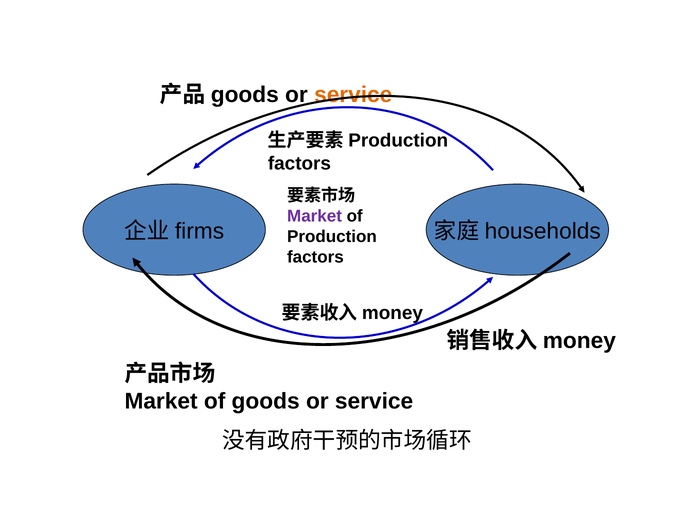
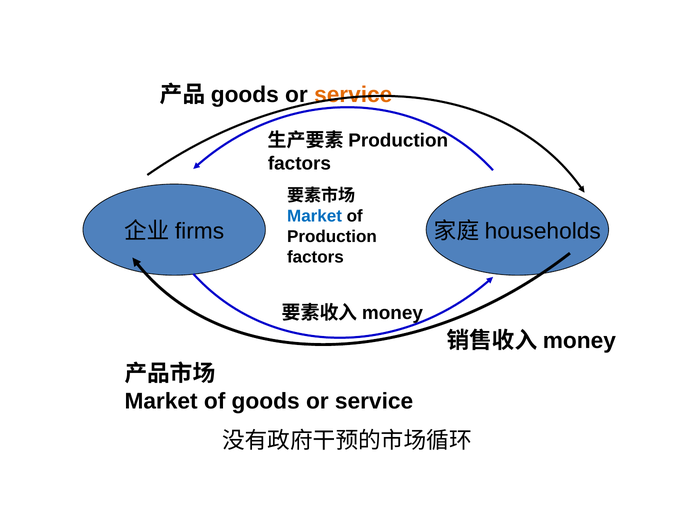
Market colour: purple -> blue (315, 216)
